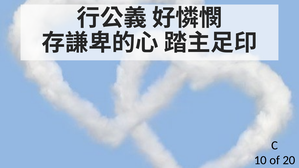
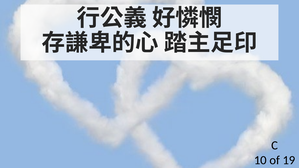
20: 20 -> 19 (289, 160)
